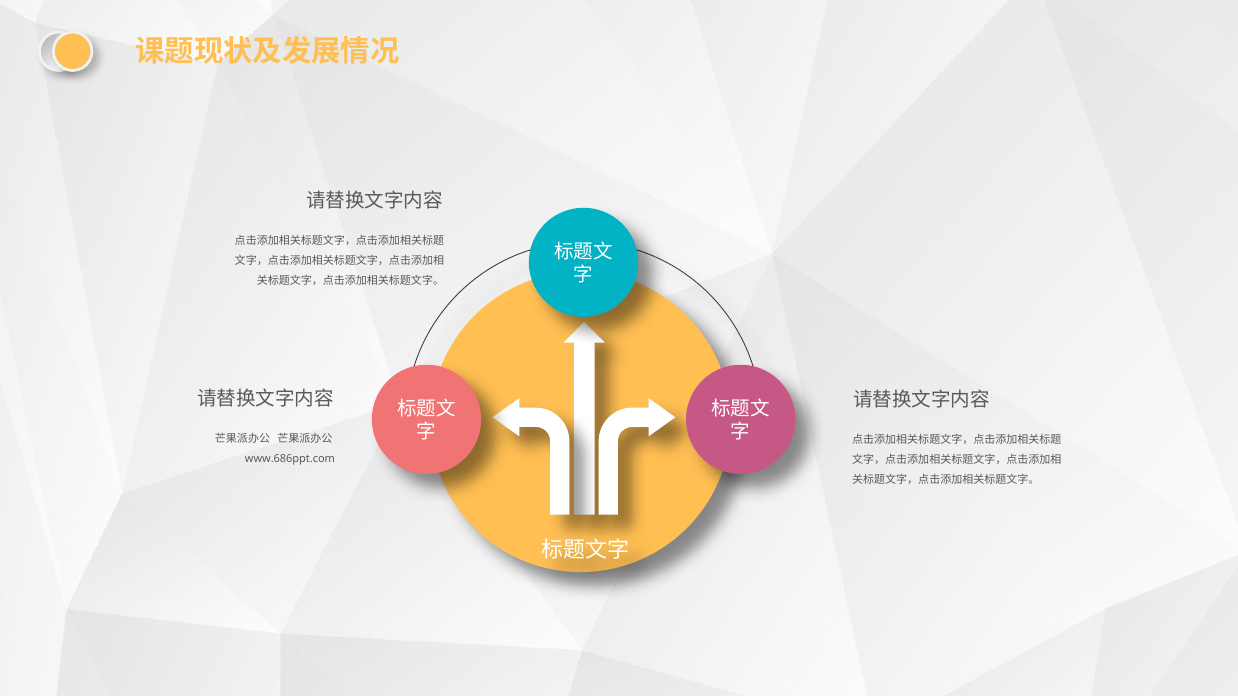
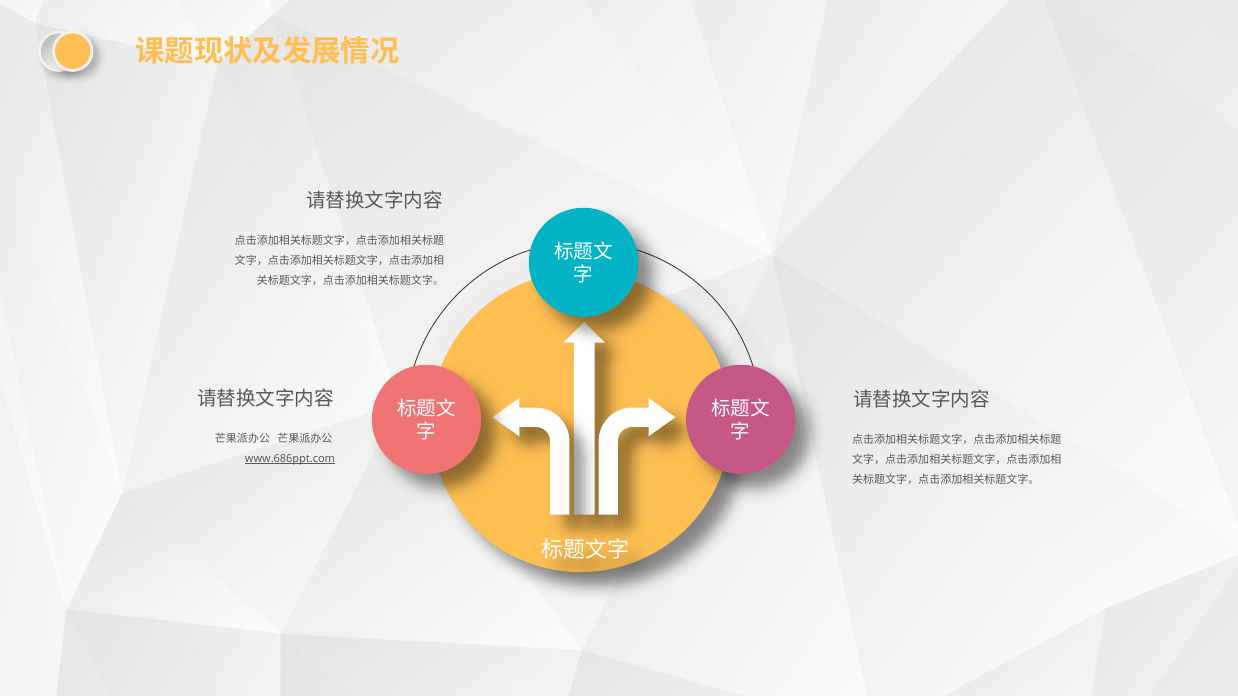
www.686ppt.com underline: none -> present (290, 459)
